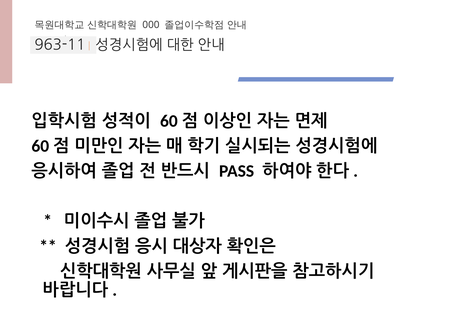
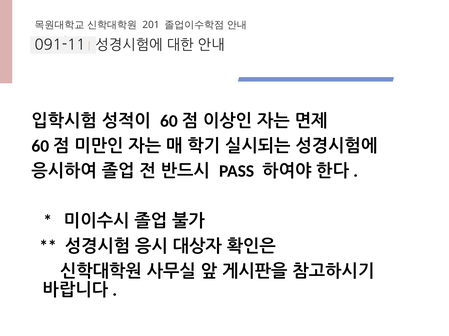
000: 000 -> 201 (151, 25)
963-11: 963-11 -> 091-11 (60, 45)
